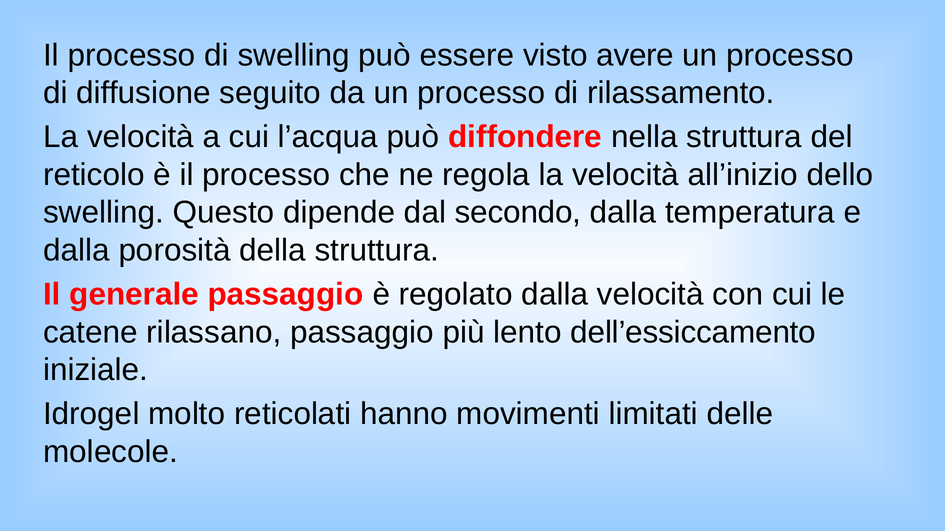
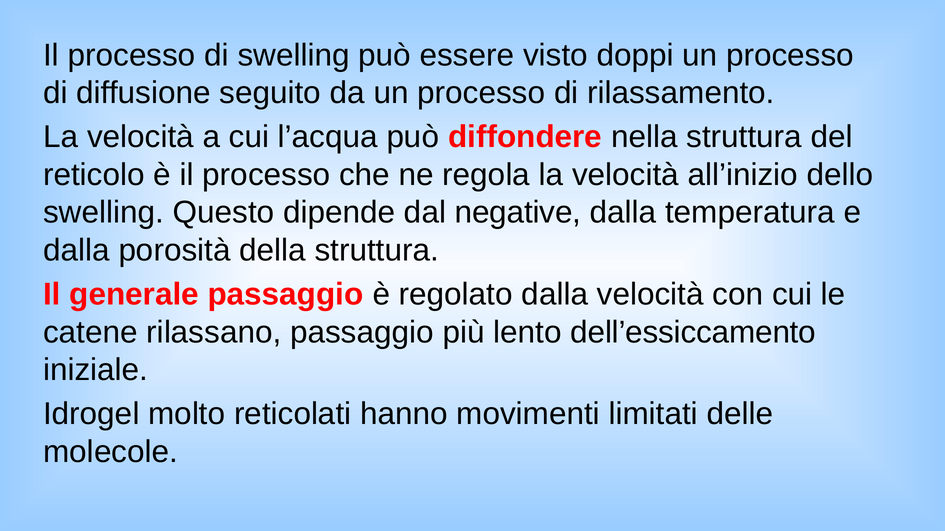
avere: avere -> doppi (635, 55)
secondo: secondo -> negative (518, 213)
